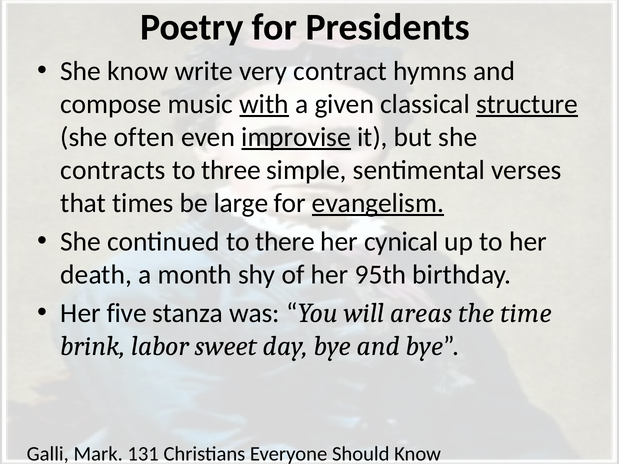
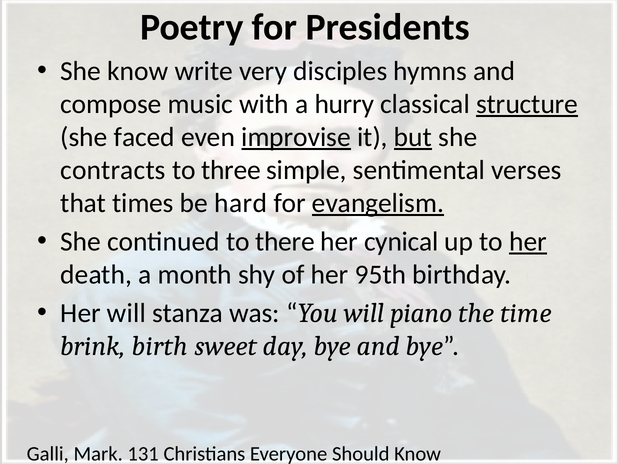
contract: contract -> disciples (340, 71)
with underline: present -> none (264, 104)
given: given -> hurry (344, 104)
often: often -> faced (144, 137)
but underline: none -> present (413, 137)
large: large -> hard (241, 203)
her underline: none -> present (528, 242)
Her five: five -> will (126, 313)
areas: areas -> piano (421, 313)
labor: labor -> birth (160, 347)
